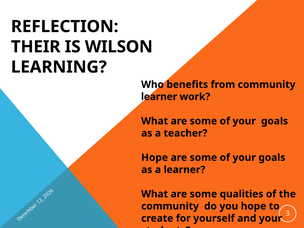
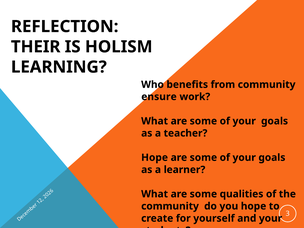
WILSON: WILSON -> HOLISM (119, 47)
learner: learner -> ensure (159, 97)
